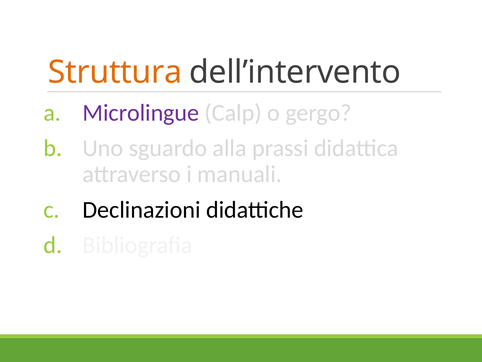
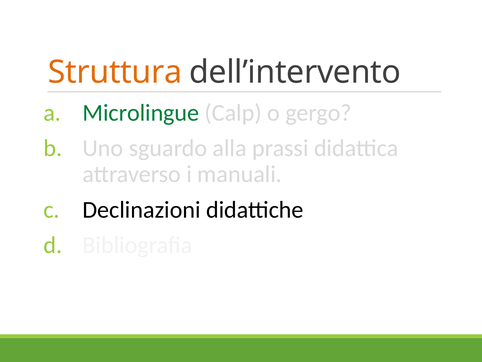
Microlingue colour: purple -> green (141, 113)
